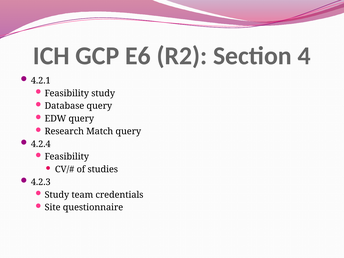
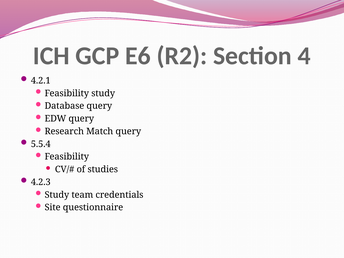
4.2.4: 4.2.4 -> 5.5.4 (41, 144)
